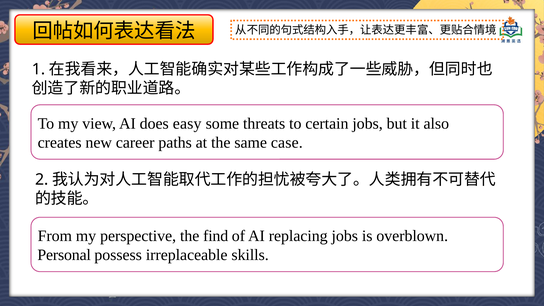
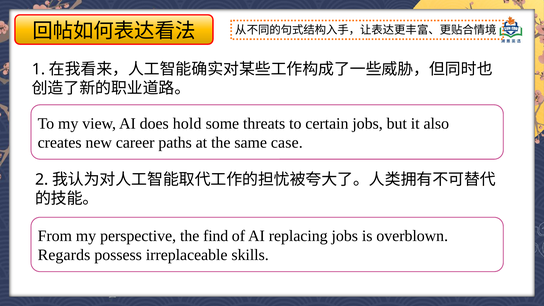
easy: easy -> hold (187, 124)
Personal: Personal -> Regards (64, 255)
